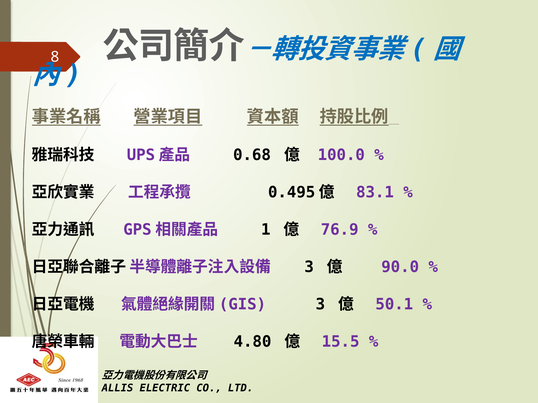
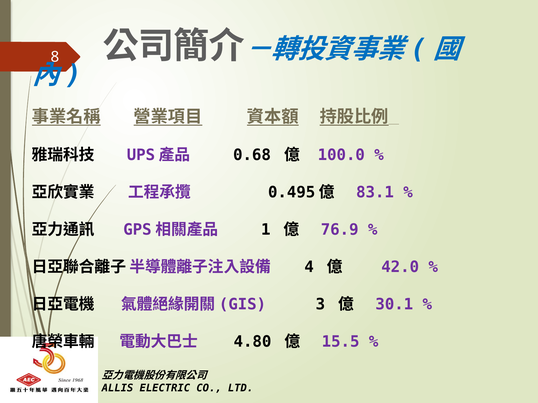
3: 3 -> 4 (309, 267)
90.0: 90.0 -> 42.0 (400, 267)
50.1: 50.1 -> 30.1 (394, 305)
